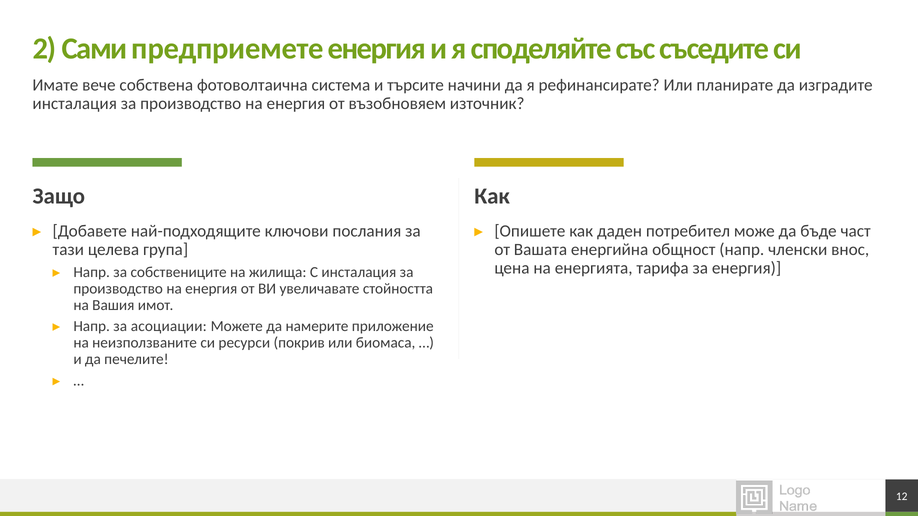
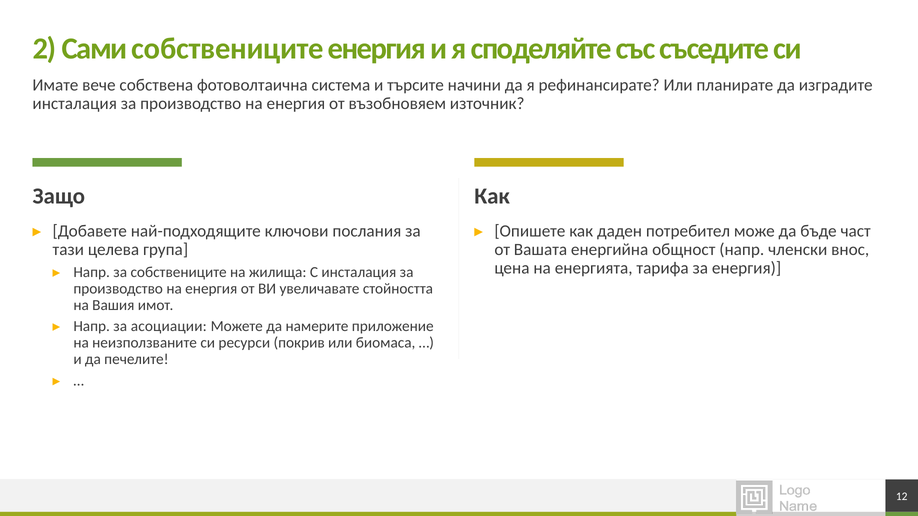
Сами предприемете: предприемете -> собствениците (228, 49)
